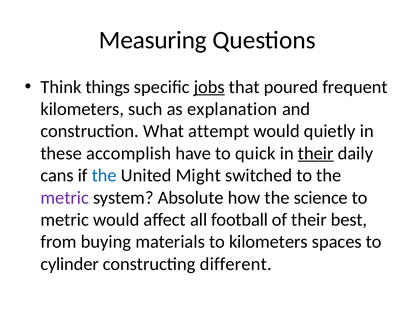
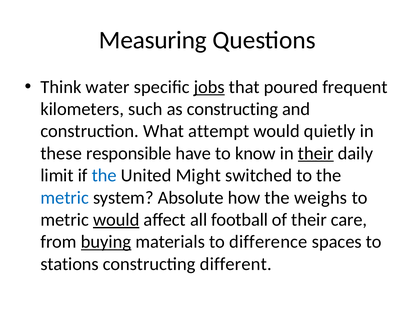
things: things -> water (108, 87)
as explanation: explanation -> constructing (232, 109)
accomplish: accomplish -> responsible (129, 153)
quick: quick -> know (255, 153)
cans: cans -> limit (57, 176)
metric colour: purple -> blue (65, 198)
science: science -> weighs (321, 198)
would underline: none -> present (116, 220)
best: best -> care (349, 220)
buying underline: none -> present (106, 242)
to kilometers: kilometers -> difference (268, 242)
cylinder: cylinder -> stations (70, 264)
